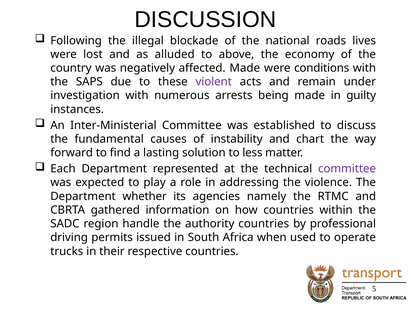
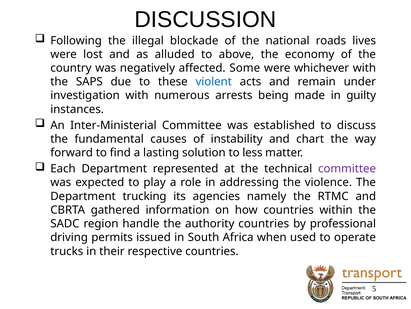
affected Made: Made -> Some (245, 68)
conditions: conditions -> whichever (322, 68)
violent colour: purple -> blue (214, 82)
whether: whether -> trucking (145, 196)
